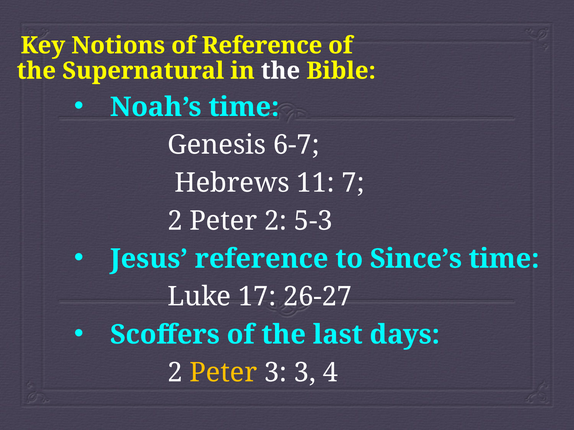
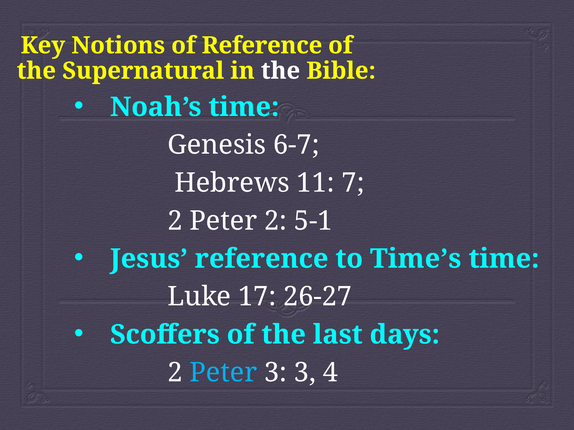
5-3: 5-3 -> 5-1 (313, 221)
Since’s: Since’s -> Time’s (416, 259)
Peter colour: yellow -> light blue (223, 373)
